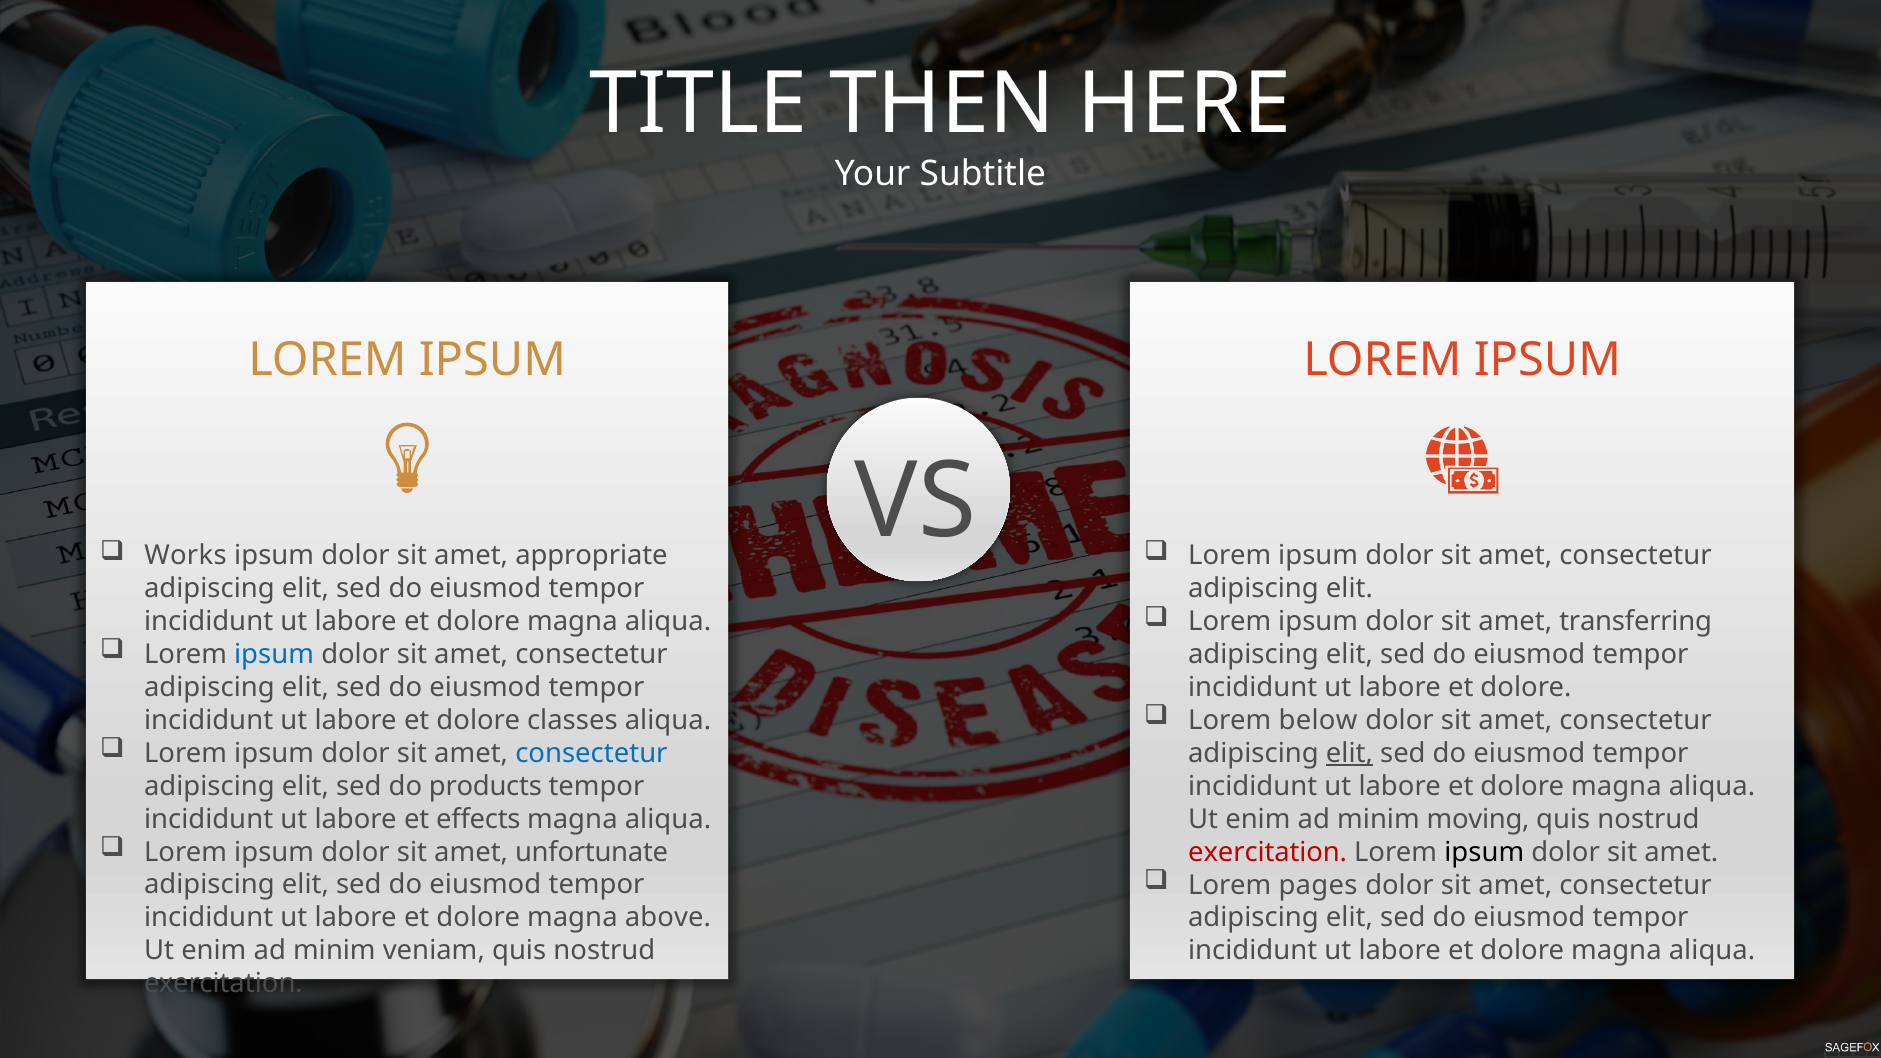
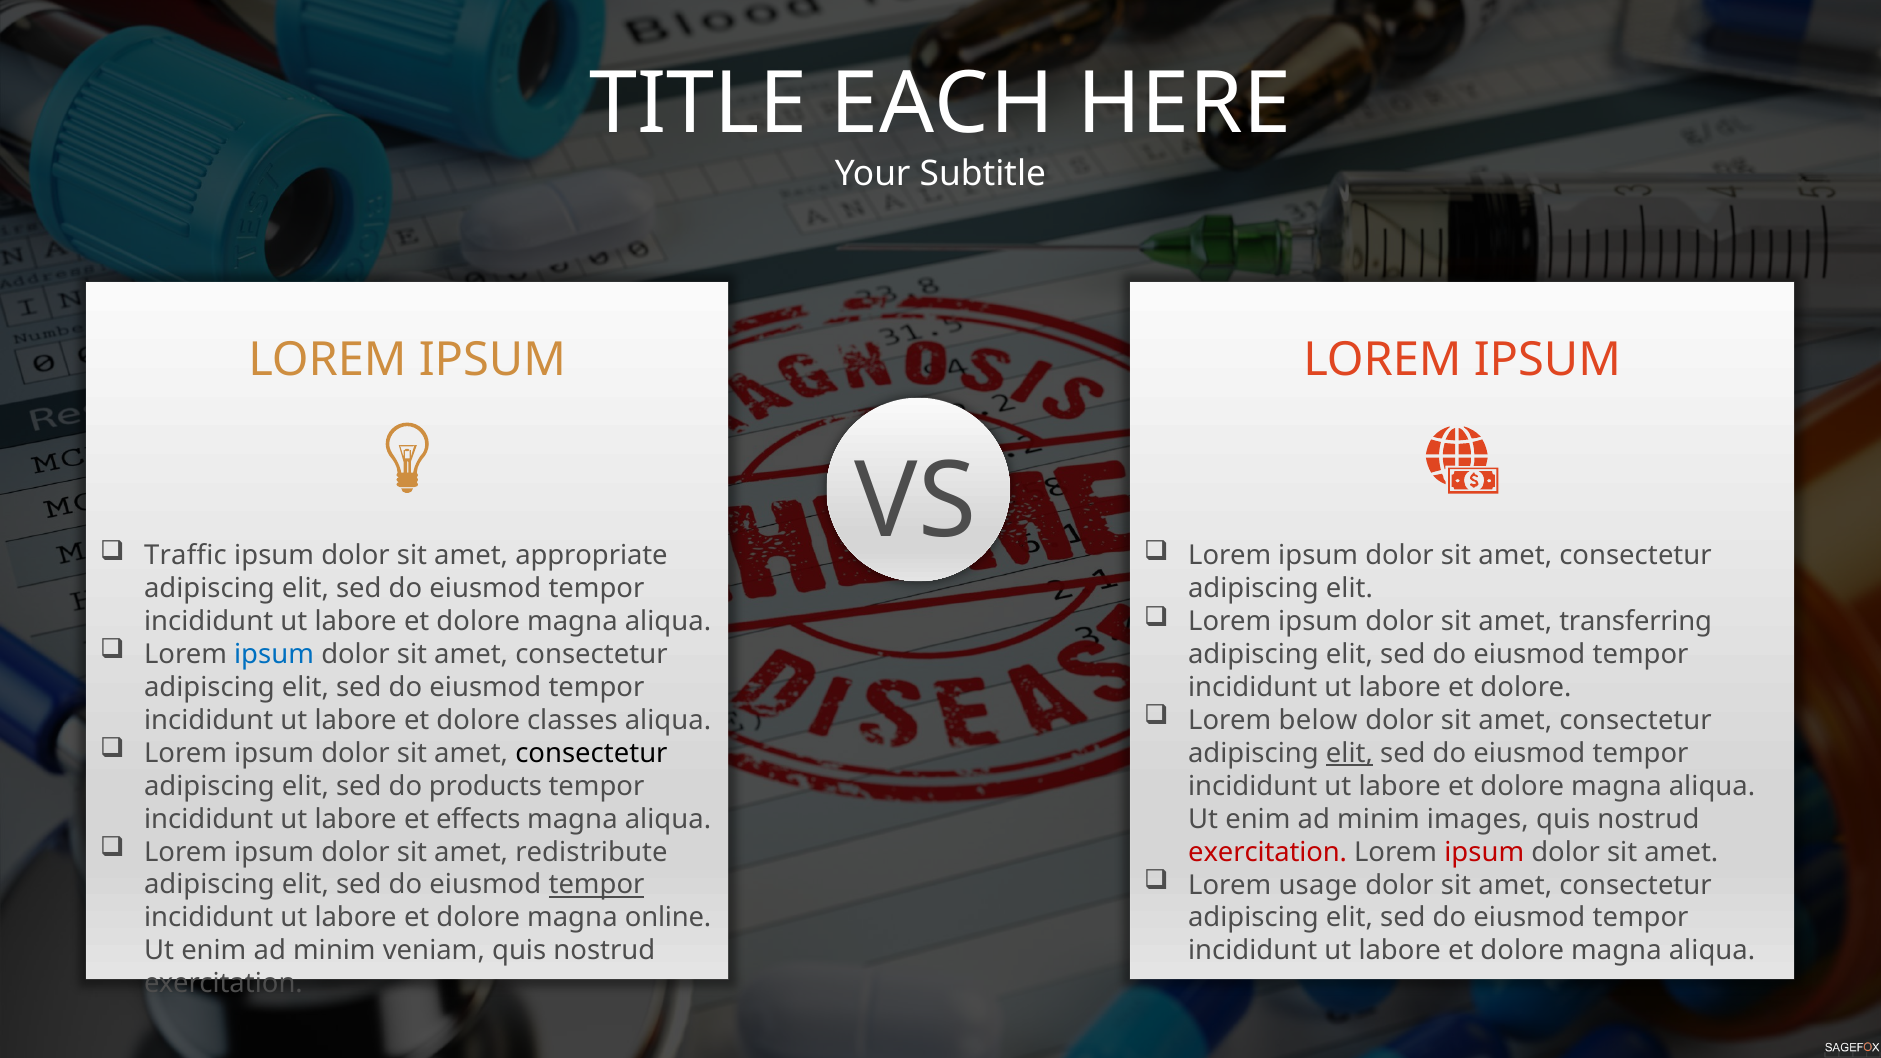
THEN: THEN -> EACH (942, 104)
Works: Works -> Traffic (185, 556)
consectetur colour: blue -> black (591, 753)
moving: moving -> images (1478, 819)
unfortunate: unfortunate -> redistribute (591, 852)
ipsum colour: black -> red (1484, 852)
pages: pages -> usage (1318, 885)
tempor underline: none -> present (597, 885)
above: above -> online (668, 918)
